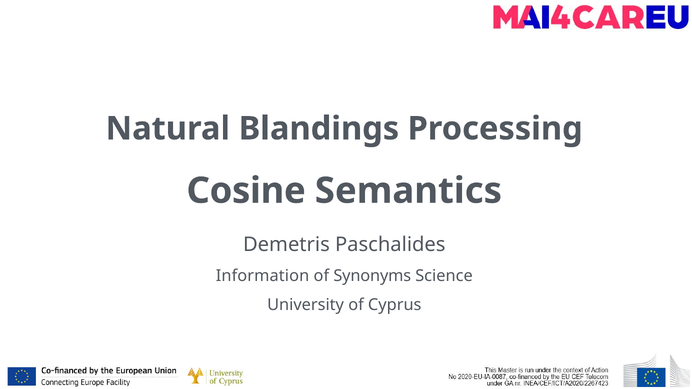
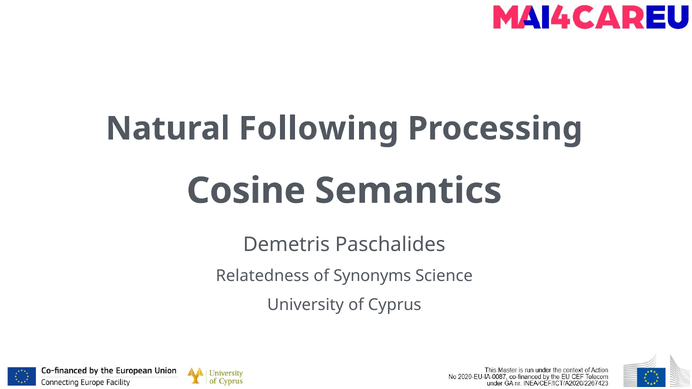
Blandings: Blandings -> Following (319, 129)
Information: Information -> Relatedness (263, 276)
